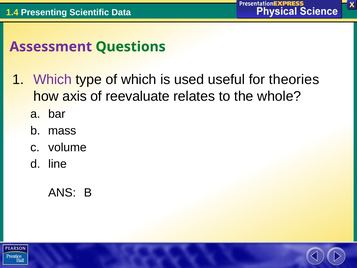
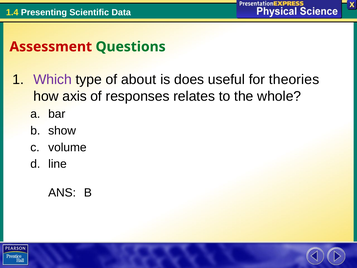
Assessment colour: purple -> red (51, 47)
of which: which -> about (139, 80)
used: used -> does (189, 80)
reevaluate: reevaluate -> responses (138, 96)
mass: mass -> show (62, 131)
